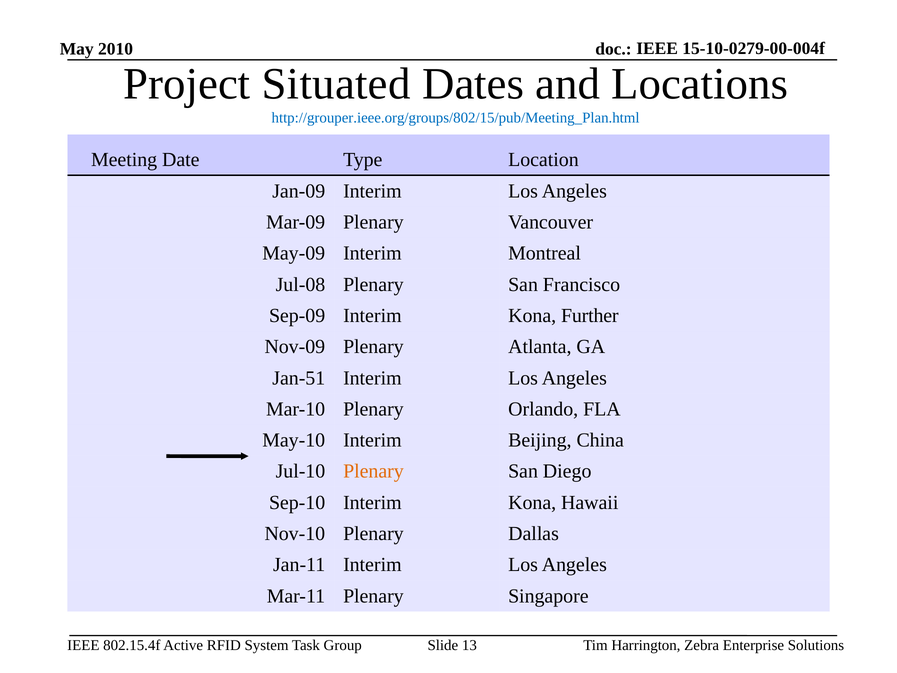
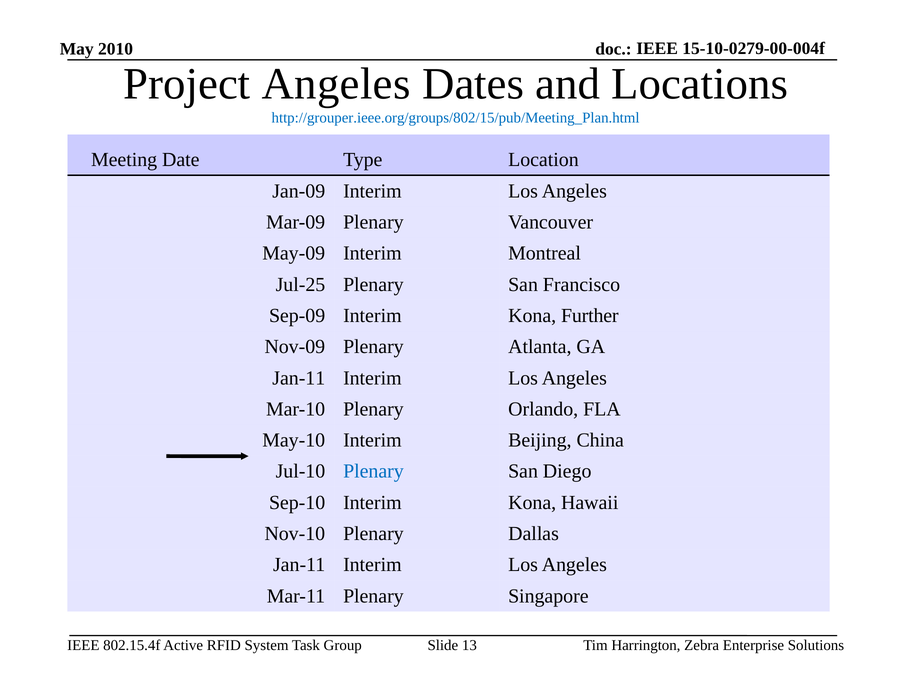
Project Situated: Situated -> Angeles (336, 84)
Jul-08: Jul-08 -> Jul-25 (300, 284)
Jan-51: Jan-51 -> Jan-11 (299, 378)
Plenary colour: orange -> blue (373, 471)
